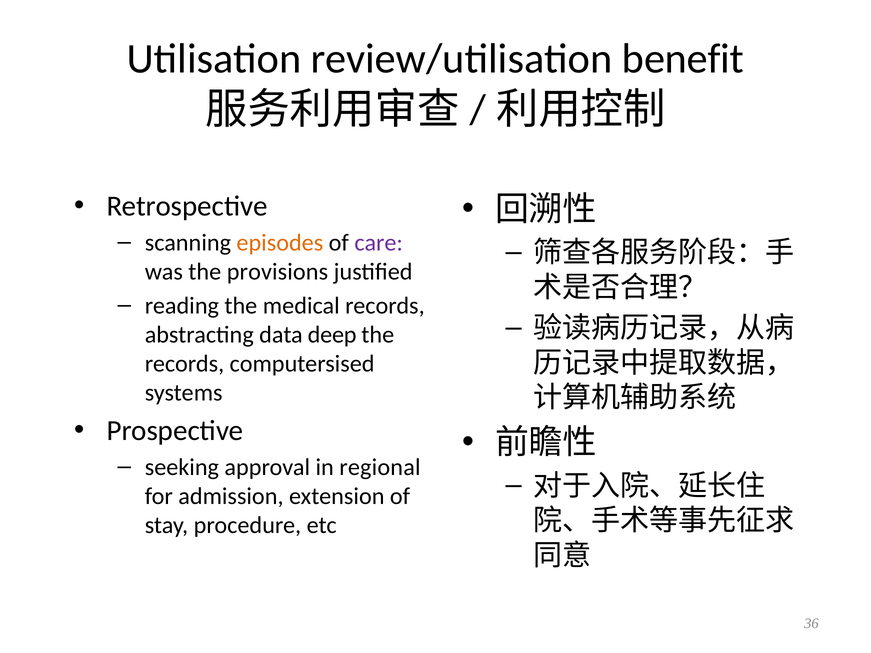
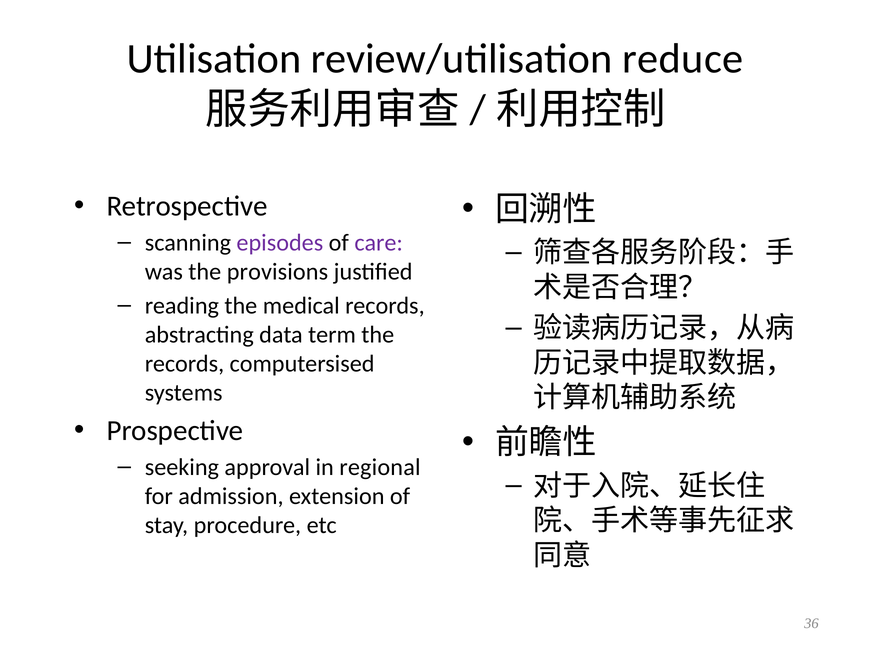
benefit: benefit -> reduce (683, 59)
episodes colour: orange -> purple (280, 243)
deep: deep -> term (332, 335)
